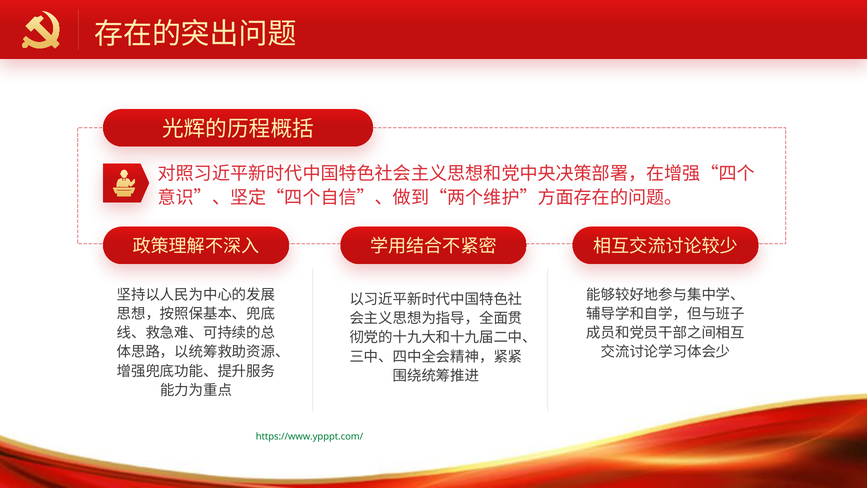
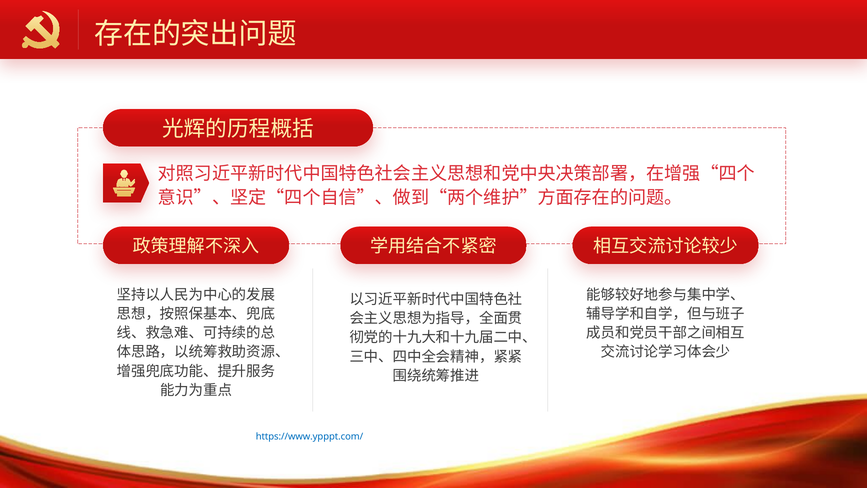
https://www.ypppt.com/ colour: green -> blue (309, 436)
